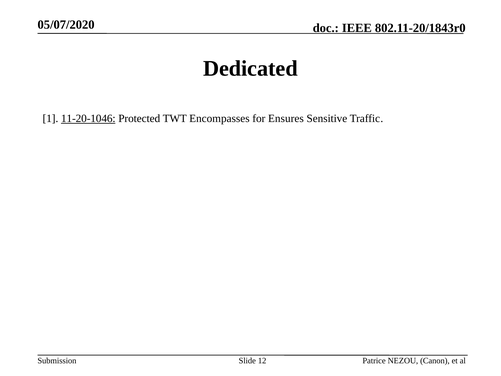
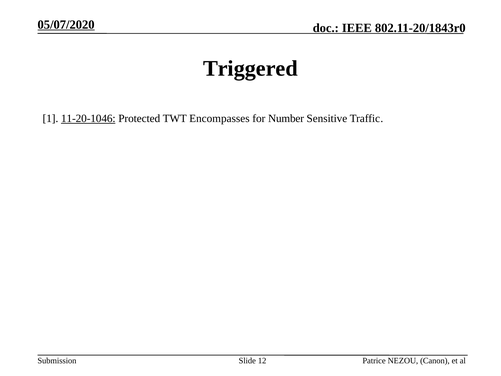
05/07/2020 underline: none -> present (66, 25)
Dedicated: Dedicated -> Triggered (250, 68)
Ensures: Ensures -> Number (286, 119)
